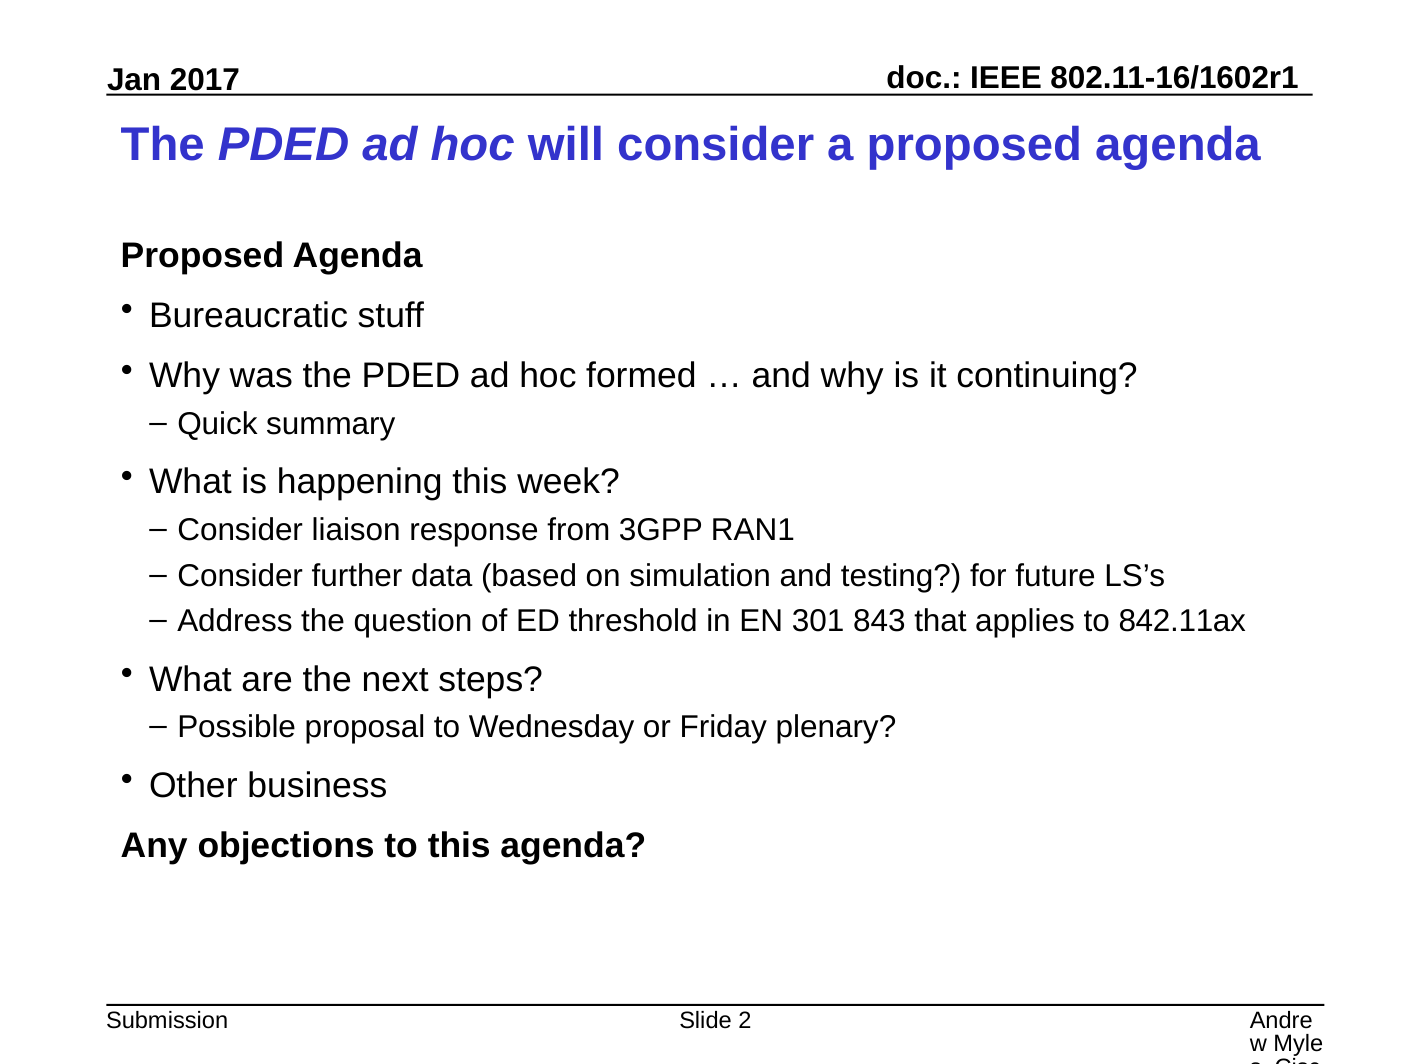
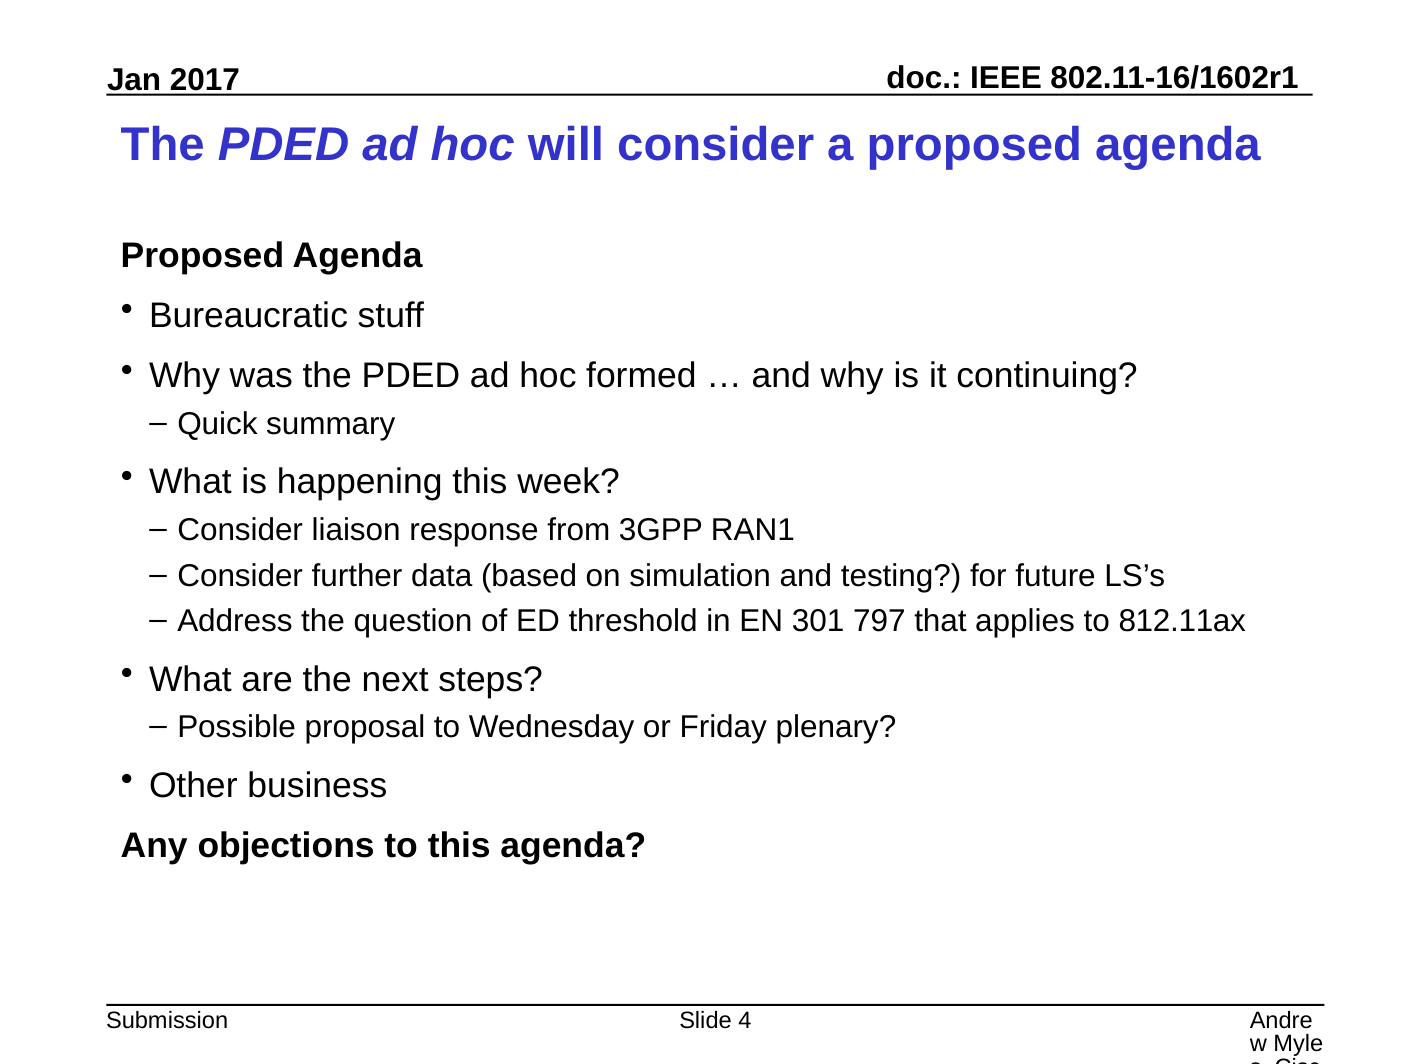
843: 843 -> 797 (879, 622)
842.11ax: 842.11ax -> 812.11ax (1182, 622)
2: 2 -> 4 (745, 1021)
